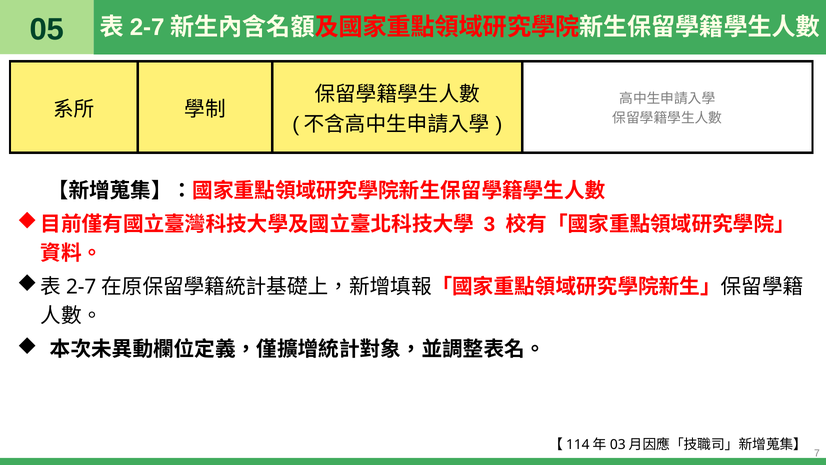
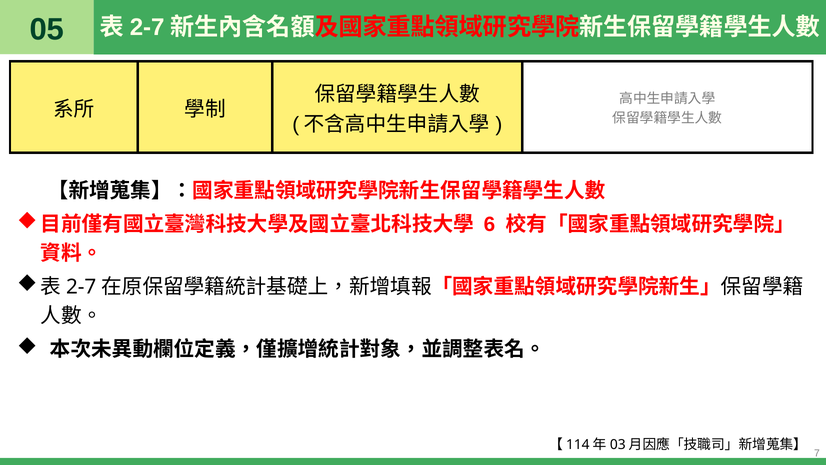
3: 3 -> 6 (489, 224)
